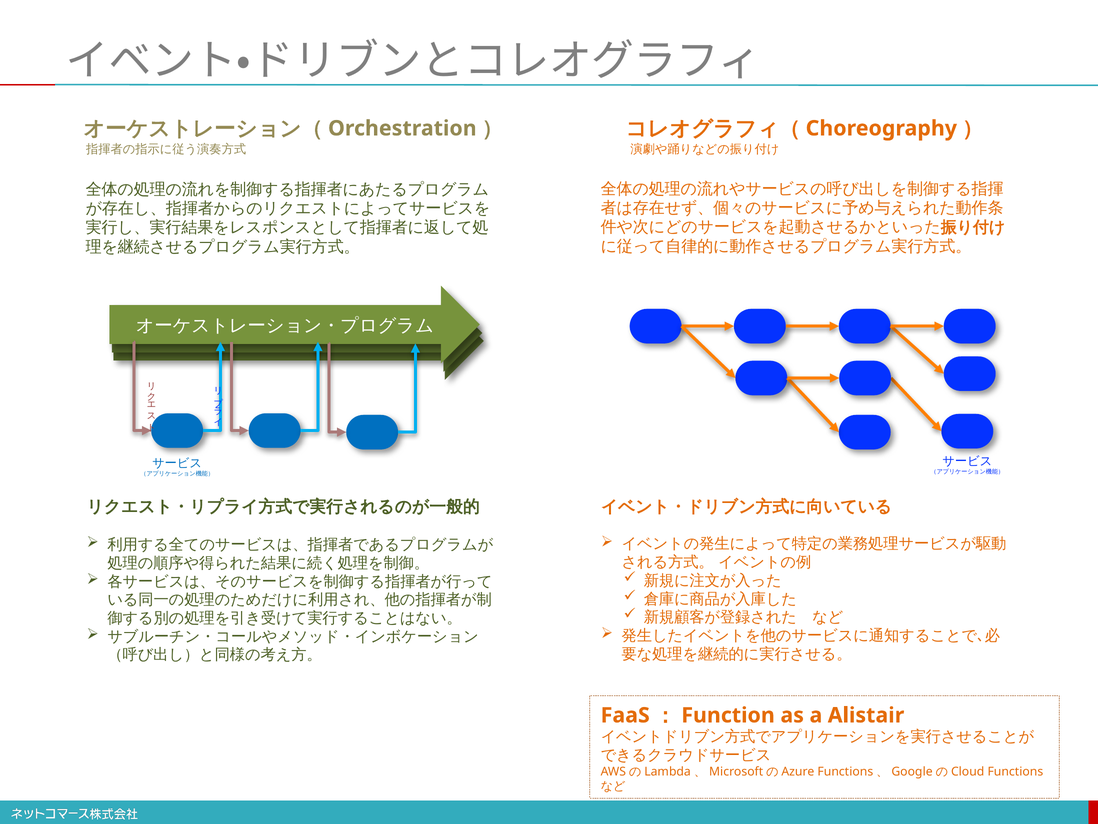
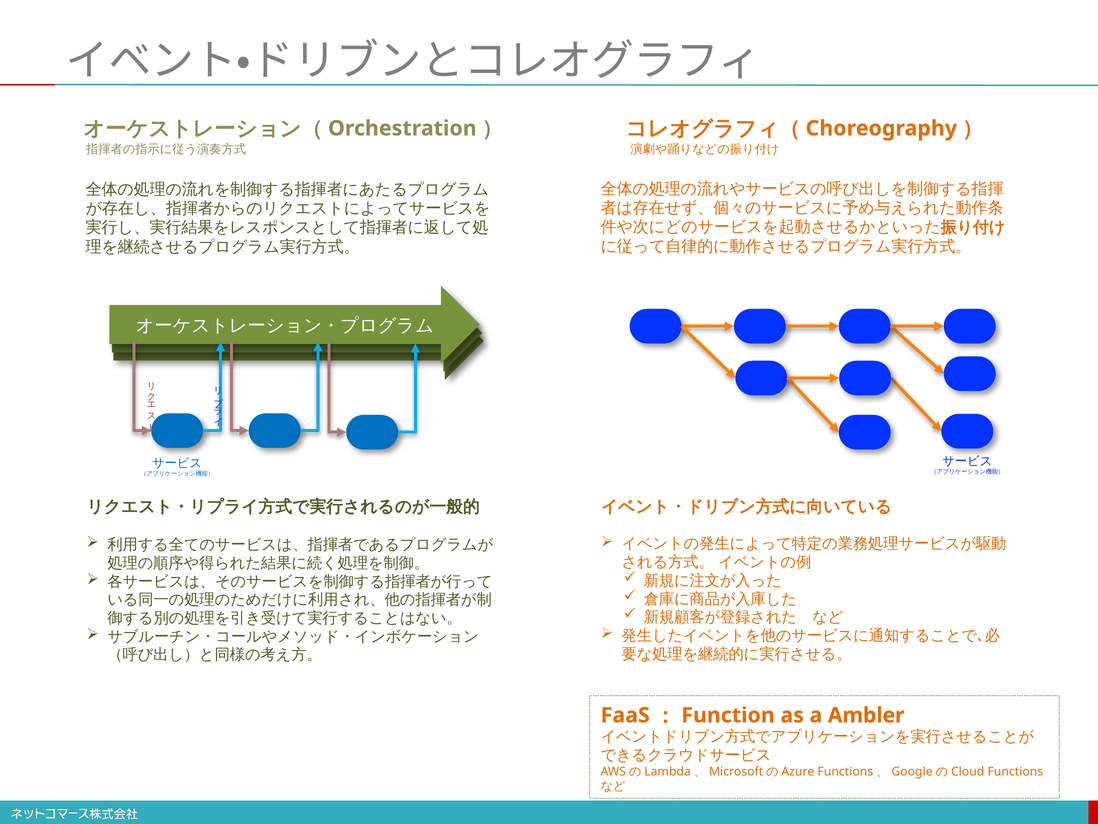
Alistair: Alistair -> Ambler (866, 715)
